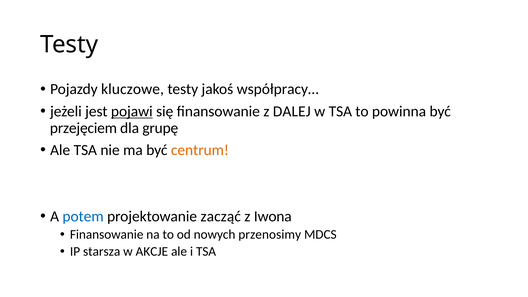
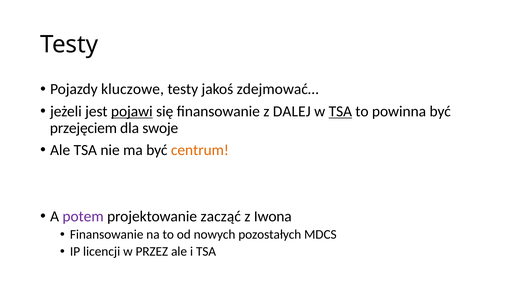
współpracy…: współpracy… -> zdejmować… (278, 89)
TSA underline: none -> present (340, 111)
grupę: grupę -> swoje (160, 128)
potem colour: blue -> purple (83, 216)
przenosimy: przenosimy -> pozostałych (270, 235)
starsza: starsza -> licencji (102, 252)
AKCJE: AKCJE -> PRZEZ (152, 252)
